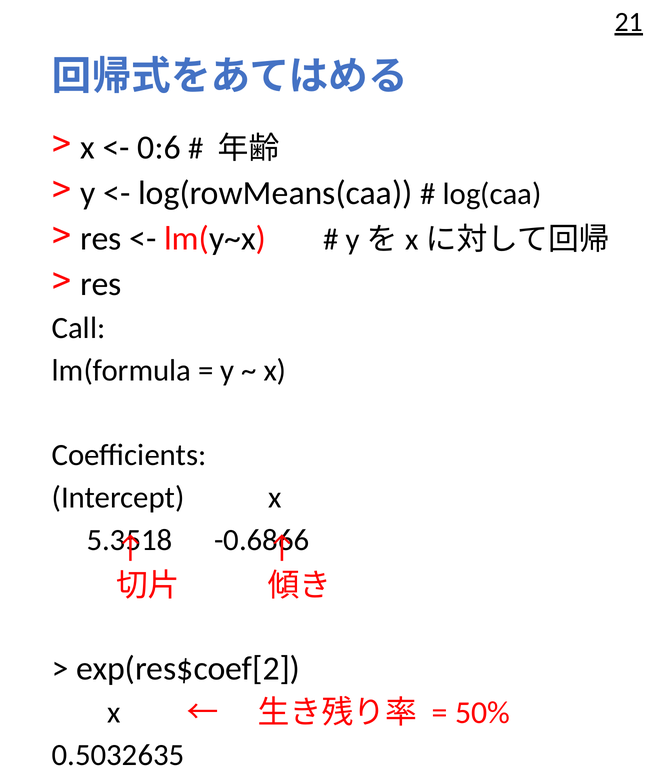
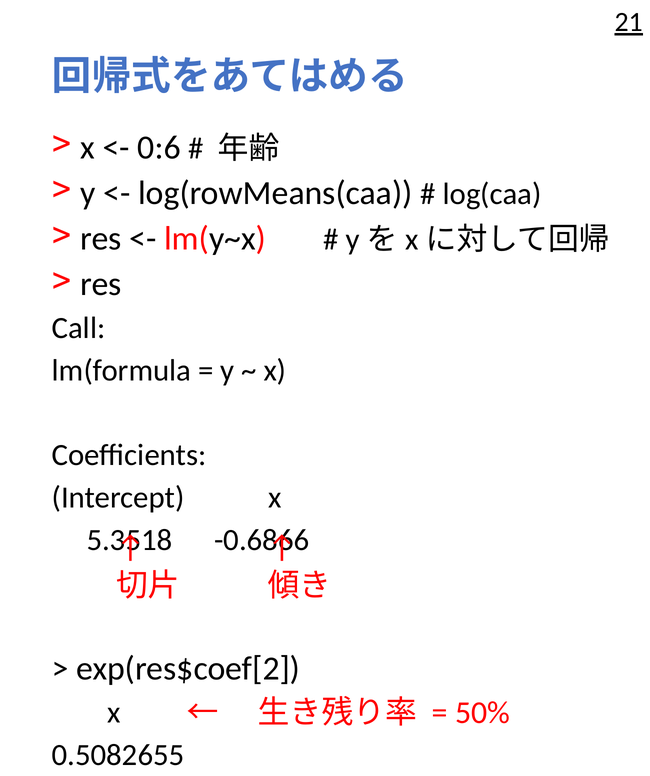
0.5032635: 0.5032635 -> 0.5082655 (118, 755)
